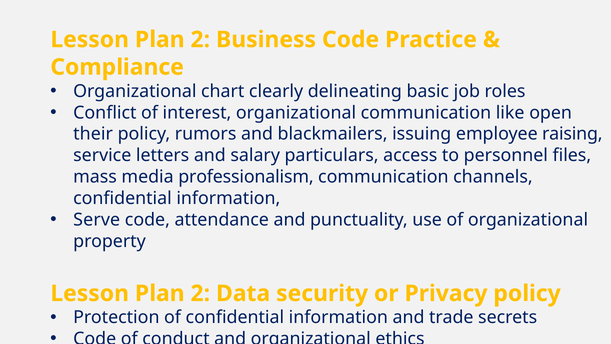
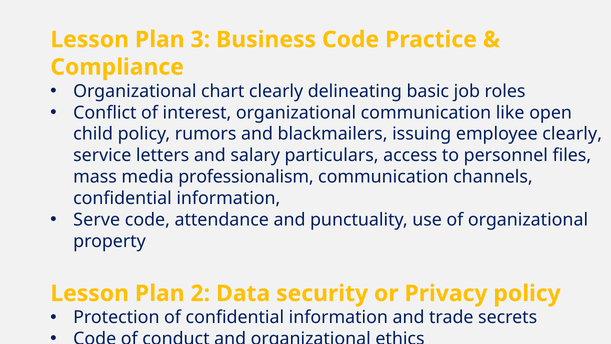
2: 2 -> 3 (200, 40)
their: their -> child (93, 134)
employee raising: raising -> clearly (572, 134)
